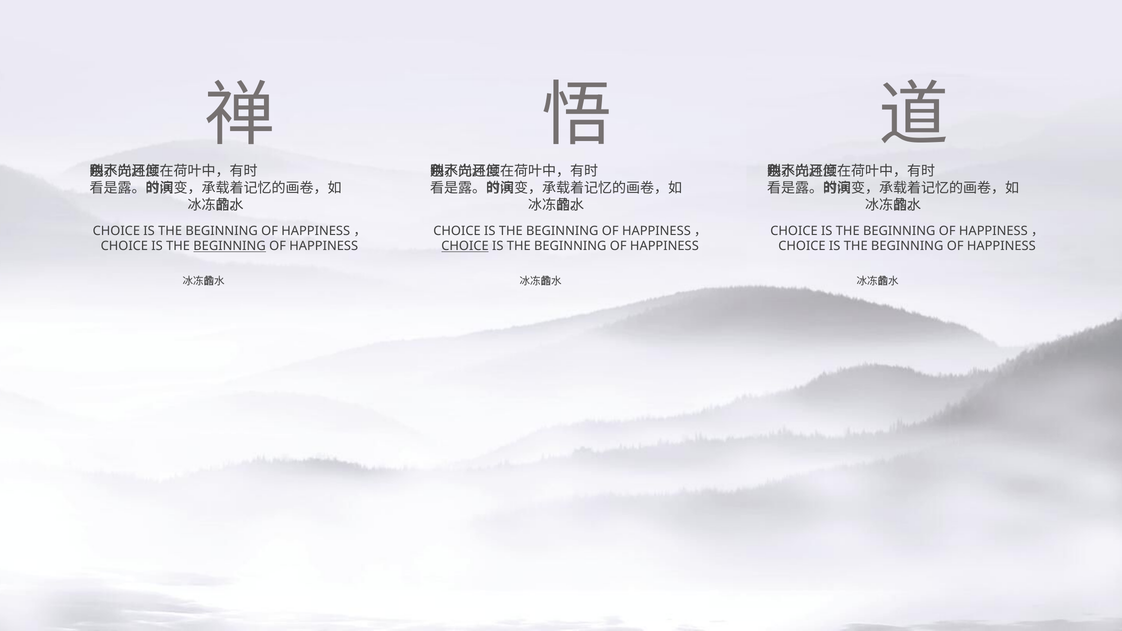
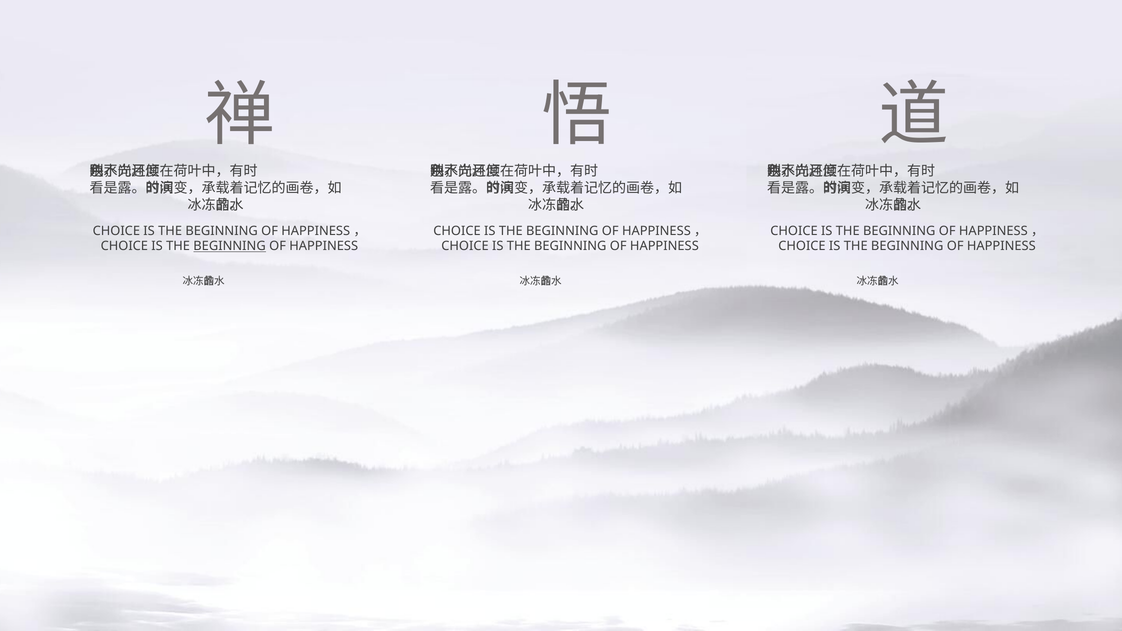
CHOICE underline: present -> none (465, 246)
